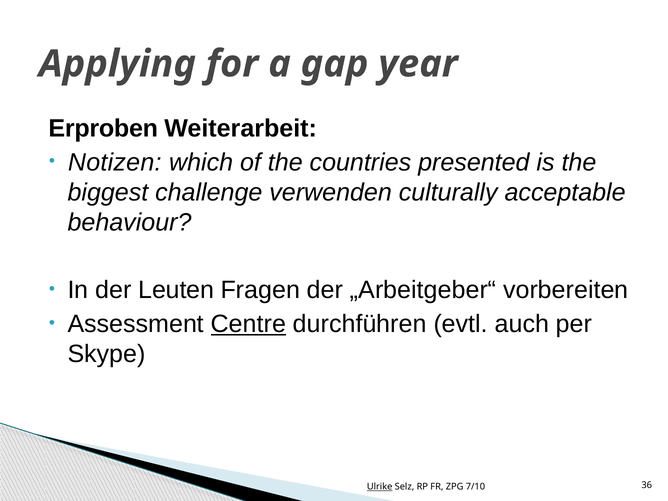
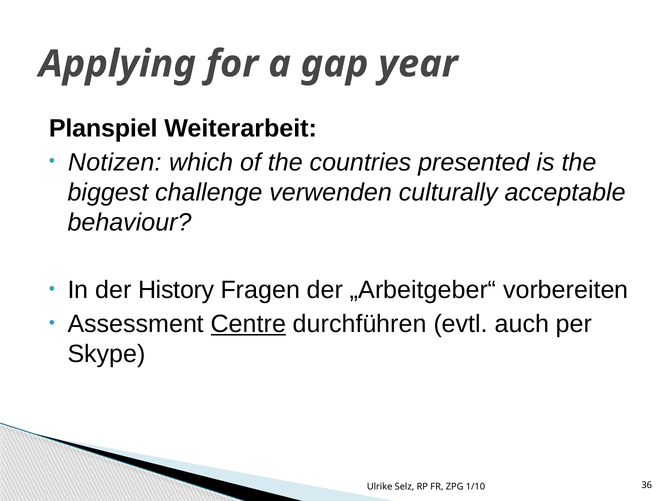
Erproben: Erproben -> Planspiel (103, 129)
Leuten: Leuten -> History (176, 290)
Ulrike underline: present -> none (380, 487)
7/10: 7/10 -> 1/10 (475, 487)
